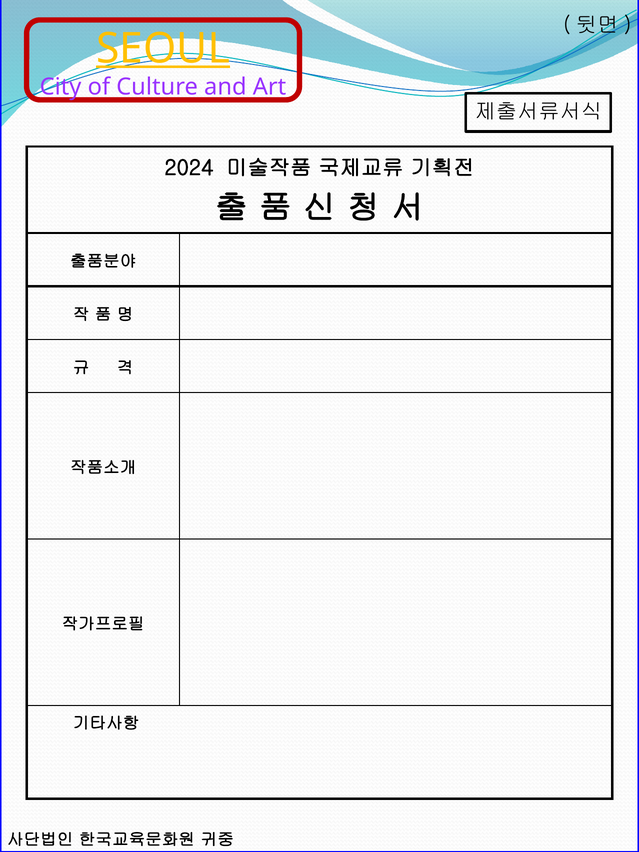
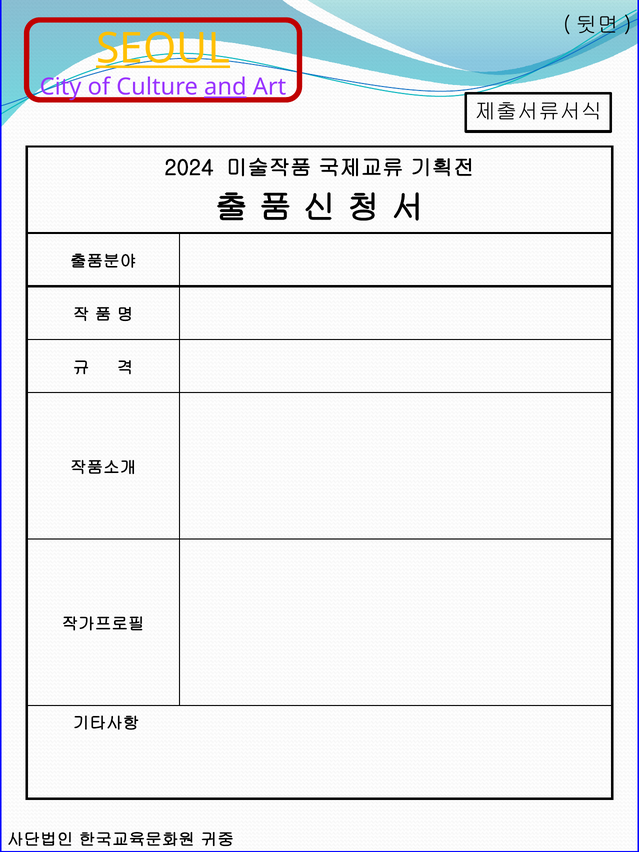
and underline: none -> present (225, 87)
